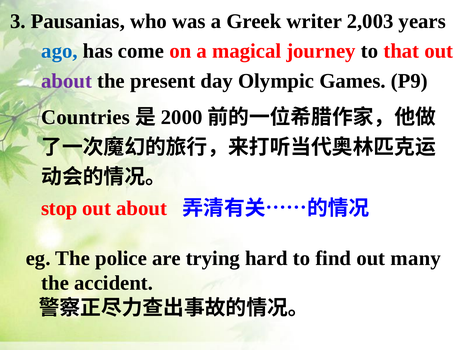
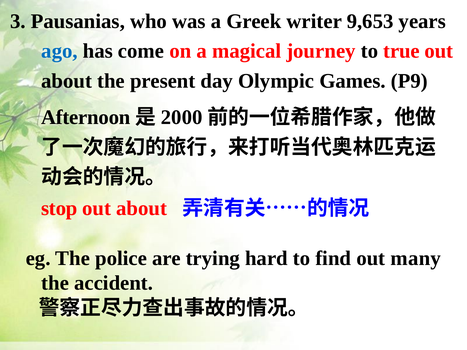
2,003: 2,003 -> 9,653 (370, 21)
that: that -> true (401, 51)
about colour: purple -> black (67, 81)
Countries: Countries -> Afternoon (86, 117)
